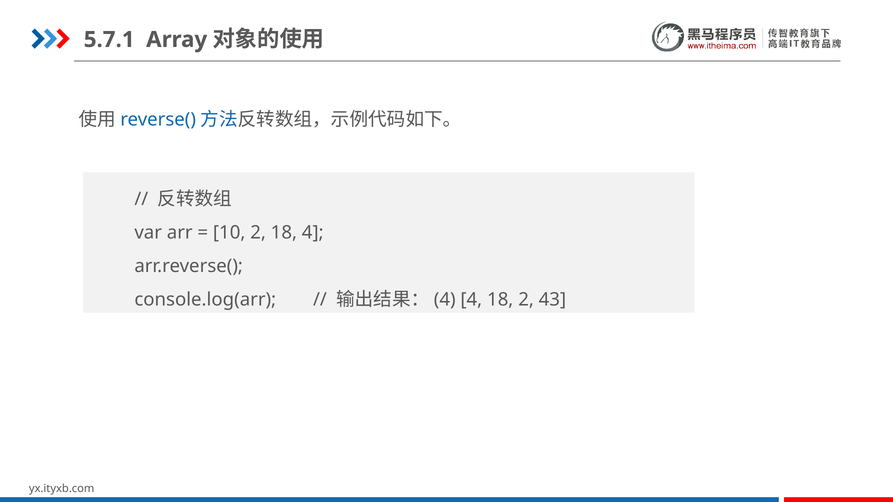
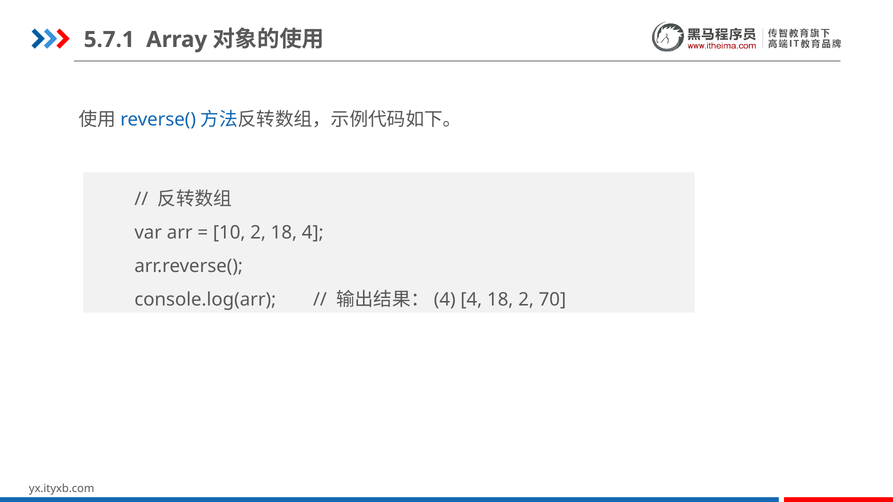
43: 43 -> 70 (552, 300)
